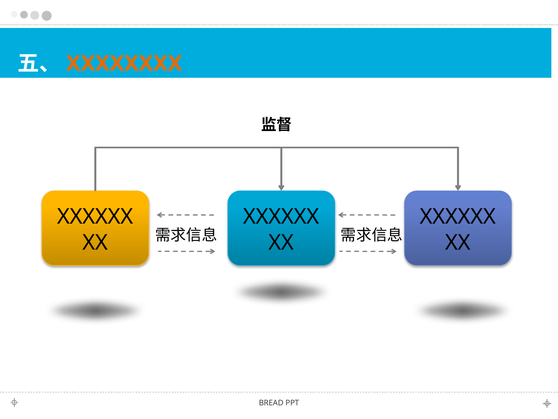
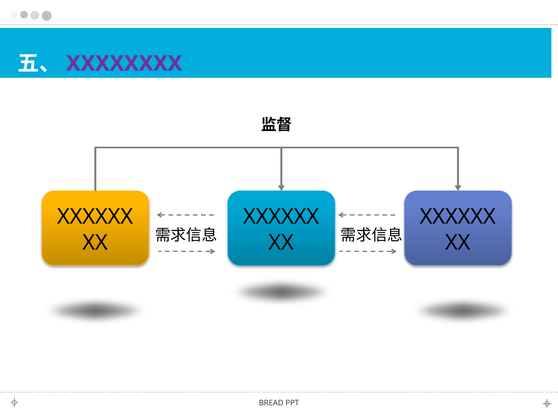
XXXXXXXX colour: orange -> purple (124, 63)
